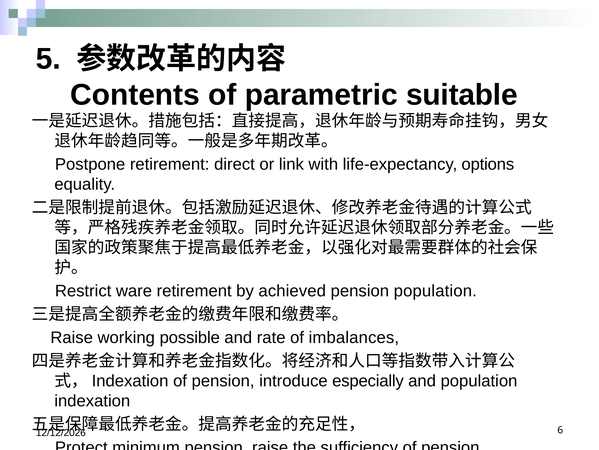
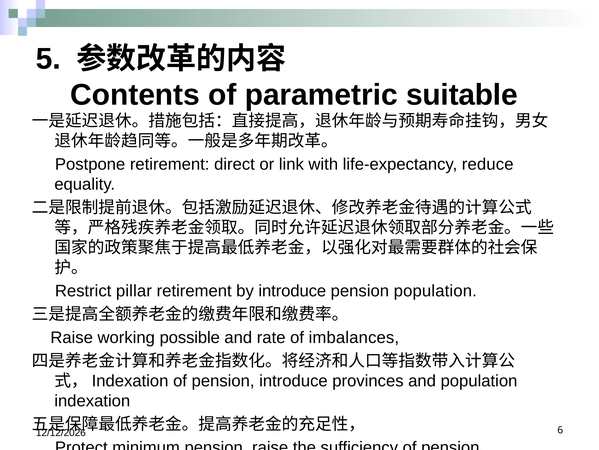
options: options -> reduce (488, 164)
ware: ware -> pillar (134, 291)
by achieved: achieved -> introduce (292, 291)
especially: especially -> provinces (368, 380)
